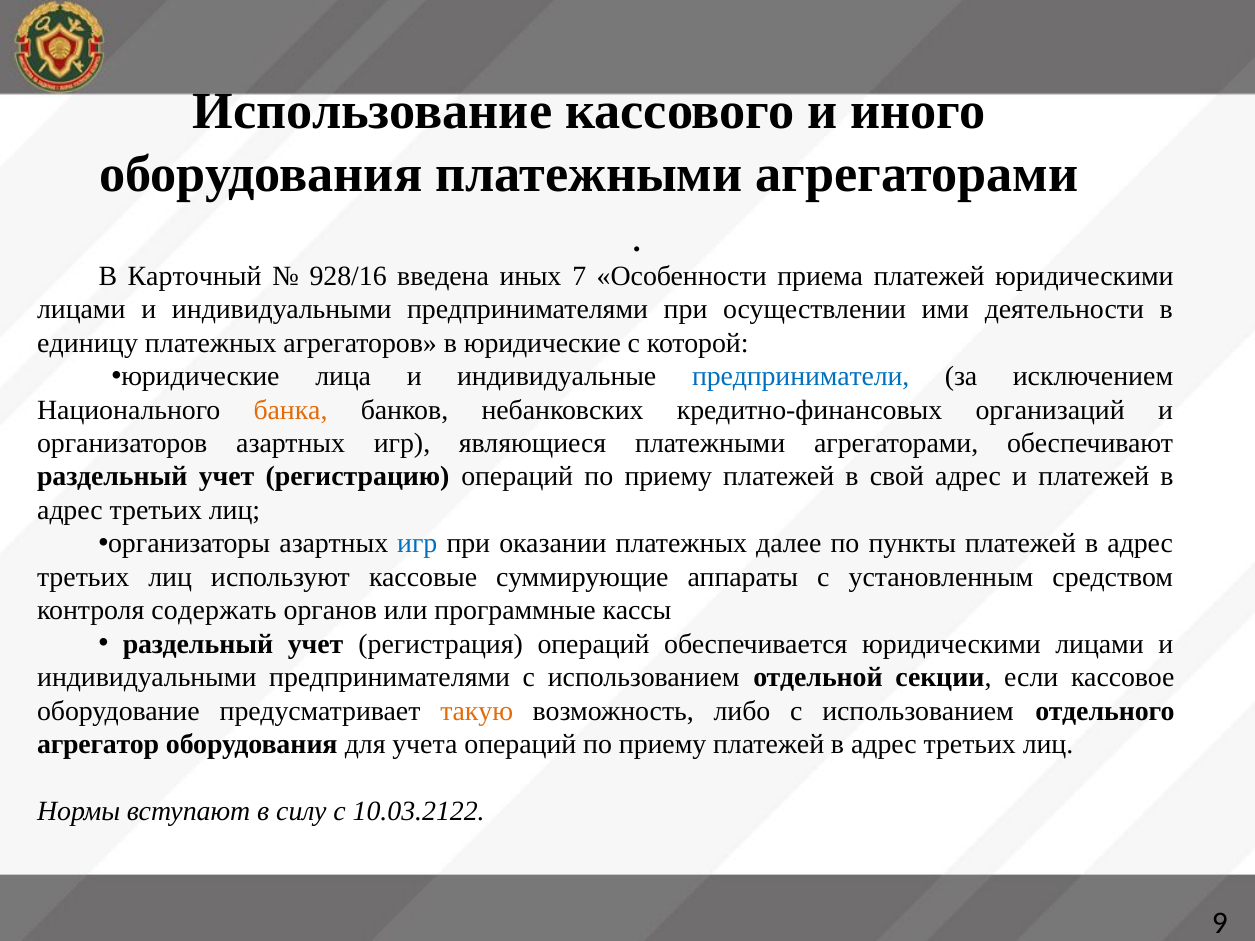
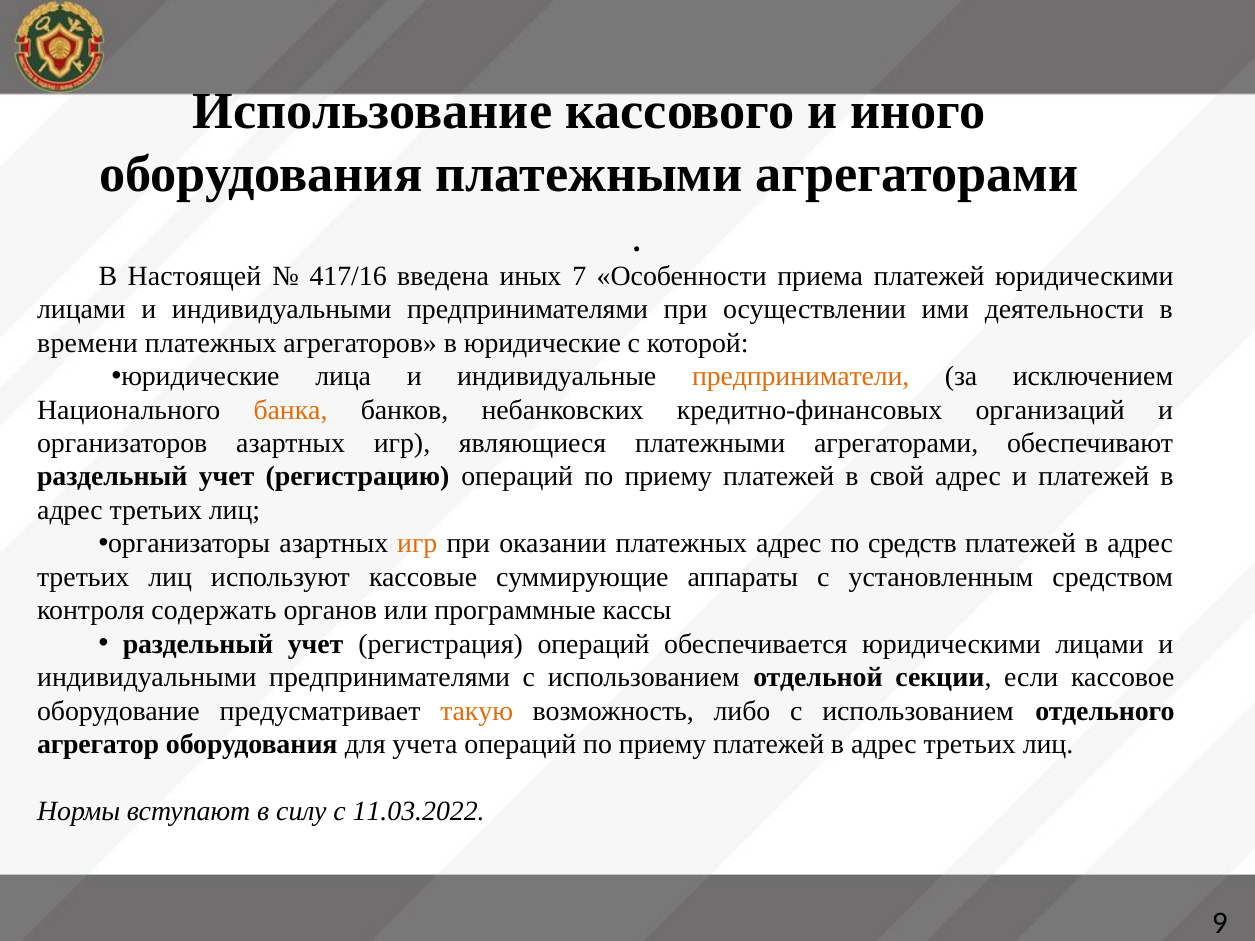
Карточный: Карточный -> Настоящей (194, 276)
928/16: 928/16 -> 417/16 (348, 276)
единицу: единицу -> времени (87, 343)
предприниматели colour: blue -> orange (801, 377)
игр colour: blue -> orange (417, 544)
платежных далее: далее -> адрес (789, 544)
пункты: пункты -> средств (912, 544)
10.03.2122: 10.03.2122 -> 11.03.2022 (419, 811)
